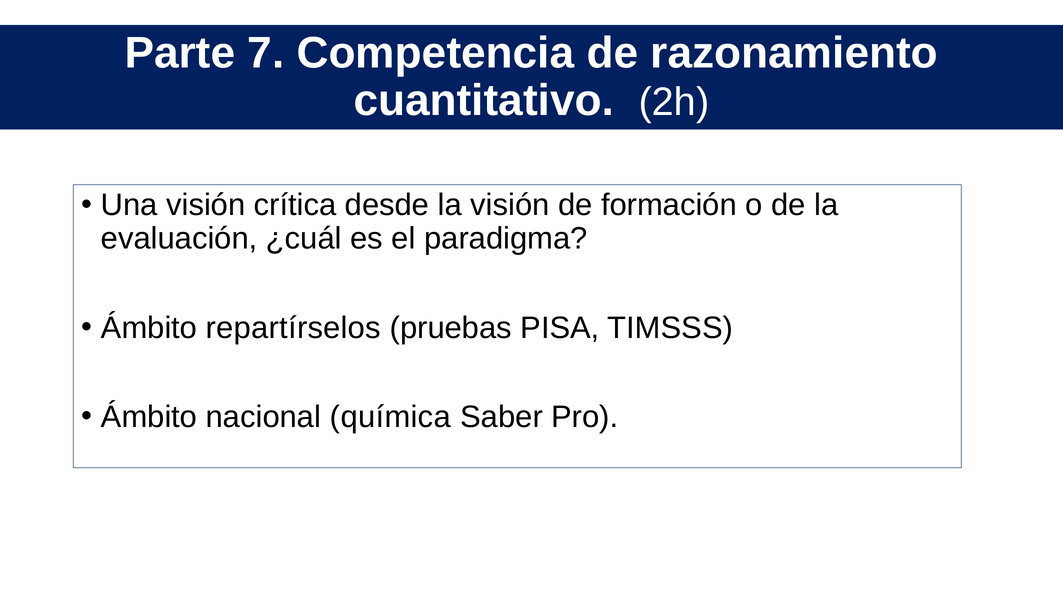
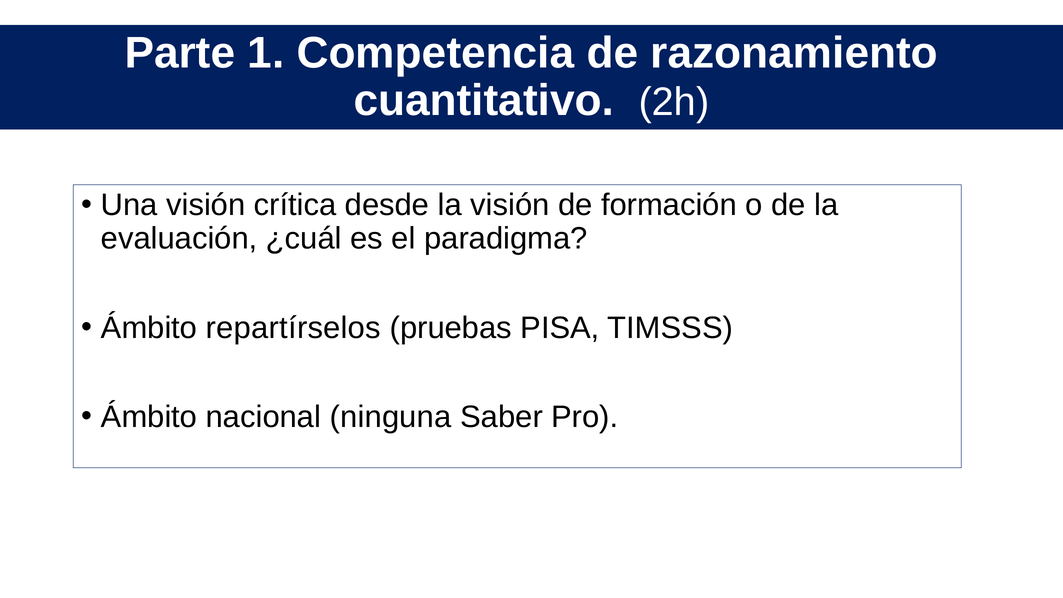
7: 7 -> 1 (266, 53)
química: química -> ninguna (391, 417)
